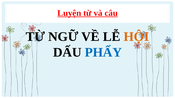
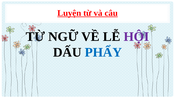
HỘI colour: orange -> purple (136, 37)
